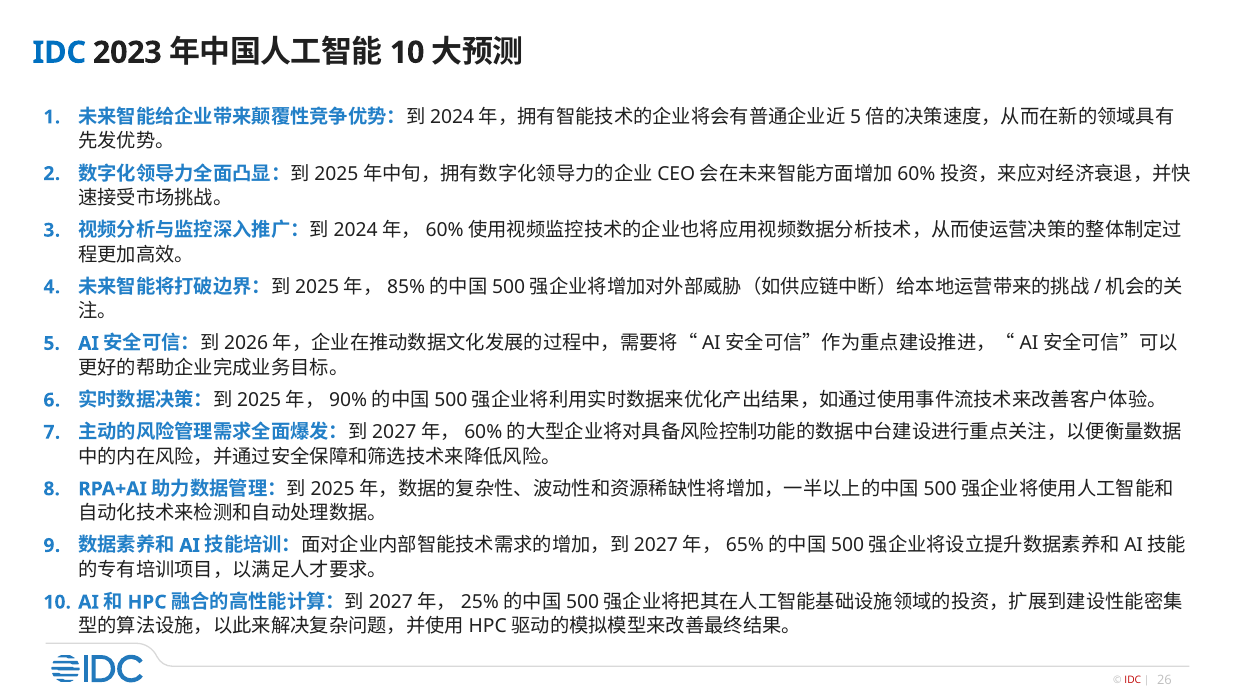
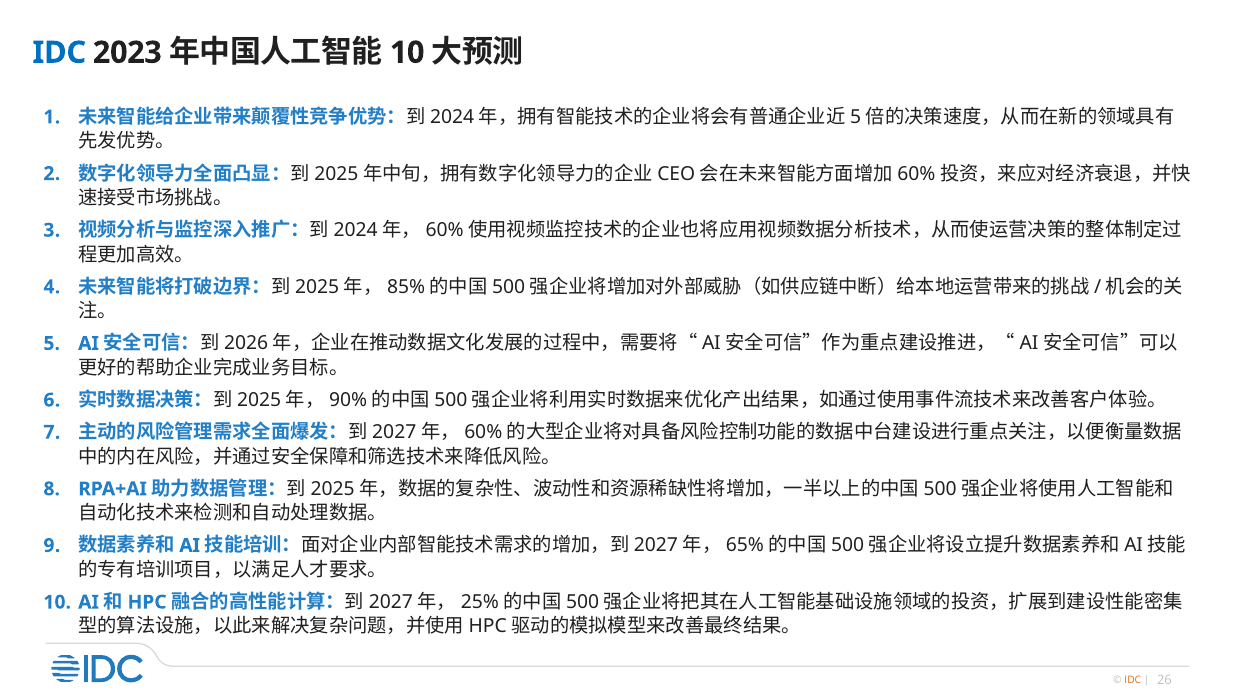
IDC colour: red -> orange (1133, 680)
